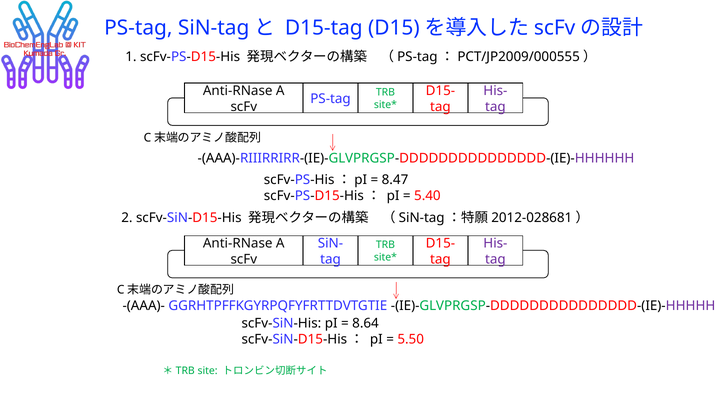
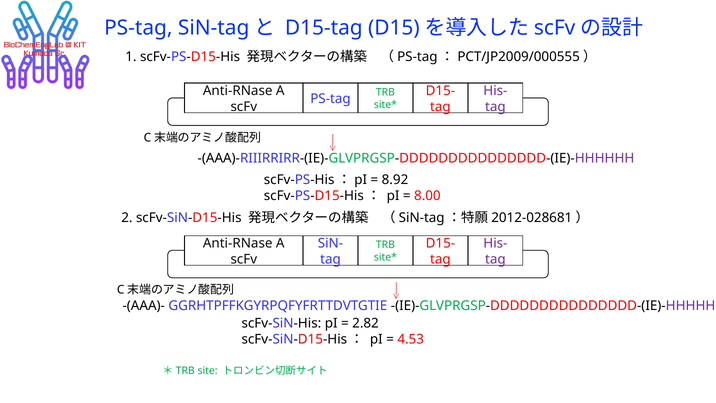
8.47: 8.47 -> 8.92 (395, 180)
5.40: 5.40 -> 8.00 (427, 196)
8.64: 8.64 -> 2.82 (366, 323)
5.50: 5.50 -> 4.53 (411, 339)
